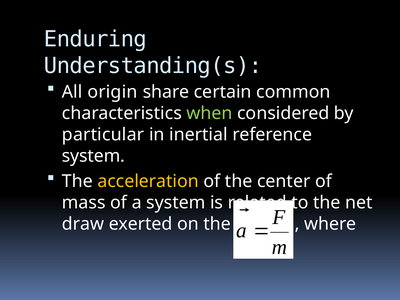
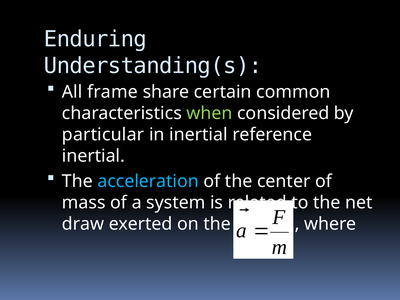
origin: origin -> frame (112, 92)
system: system -> inertial (93, 156)
acceleration colour: yellow -> light blue (148, 181)
